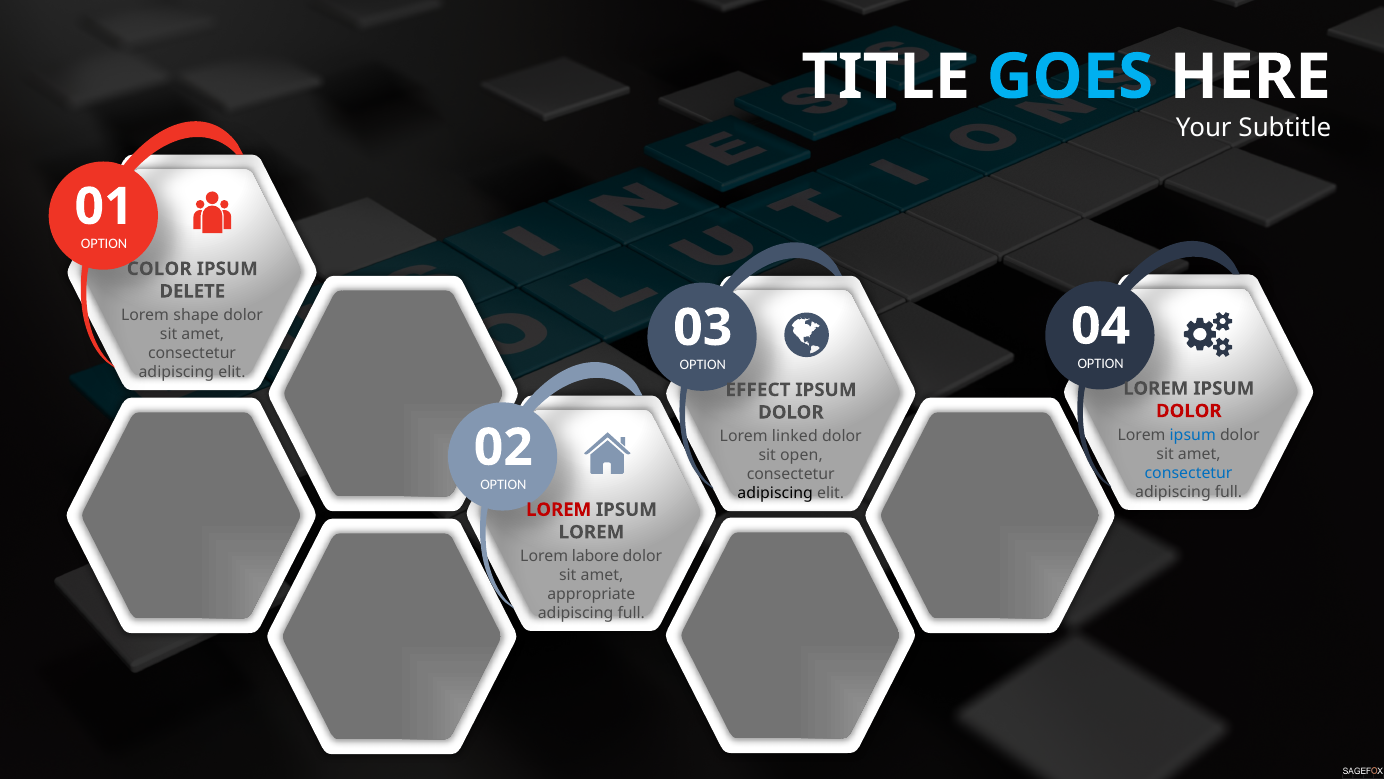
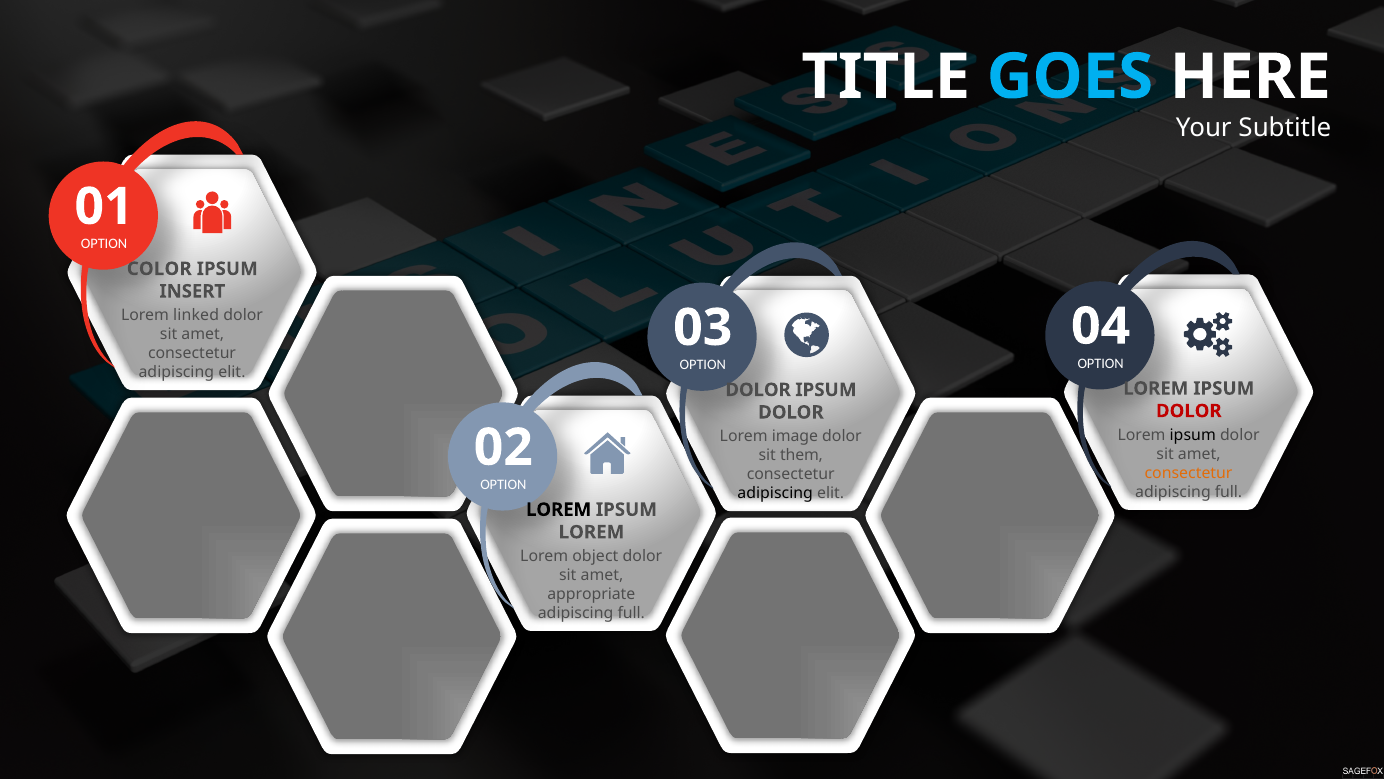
DELETE: DELETE -> INSERT (192, 291)
shape: shape -> linked (196, 315)
EFFECT: EFFECT -> DOLOR (758, 390)
ipsum colour: blue -> black (1193, 435)
linked: linked -> image (795, 436)
open: open -> them (802, 455)
consectetur colour: blue -> orange (1189, 473)
LOREM colour: red -> black (559, 509)
labore: labore -> object (595, 556)
